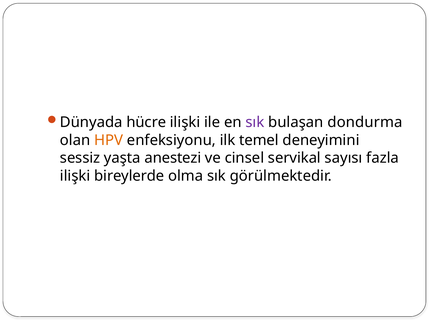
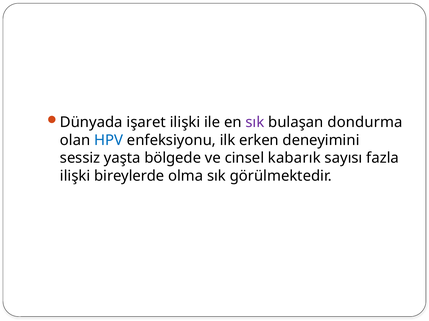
hücre: hücre -> işaret (146, 123)
HPV colour: orange -> blue (109, 140)
temel: temel -> erken (259, 140)
anestezi: anestezi -> bölgede (173, 158)
servikal: servikal -> kabarık (294, 158)
